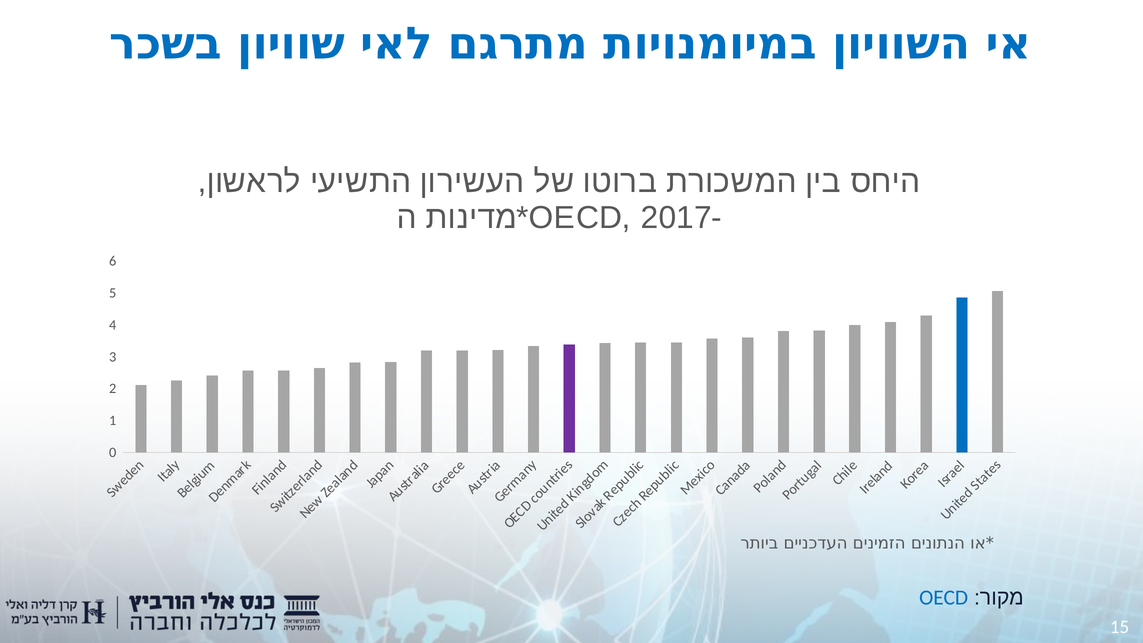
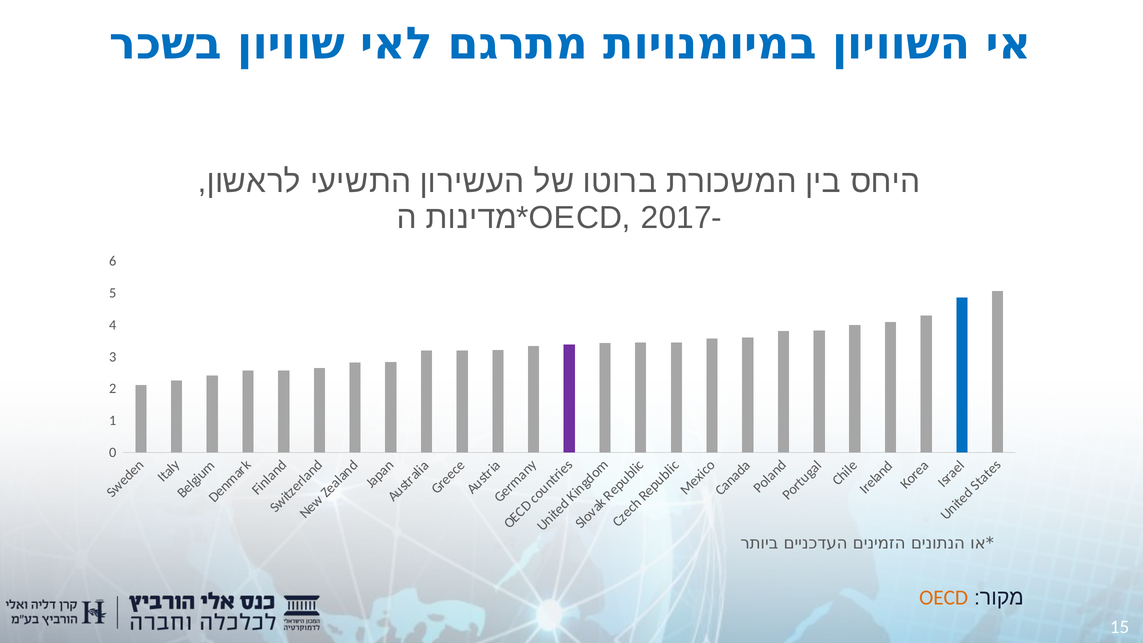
OECD colour: blue -> orange (944, 598)
